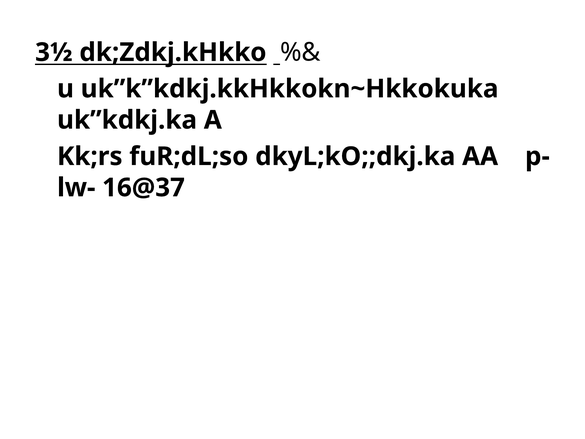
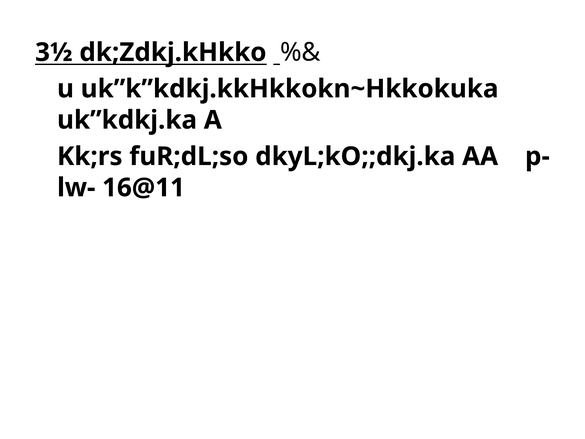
16@37: 16@37 -> 16@11 (144, 188)
